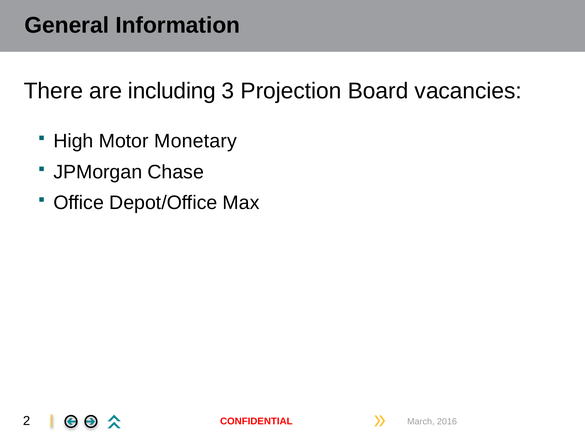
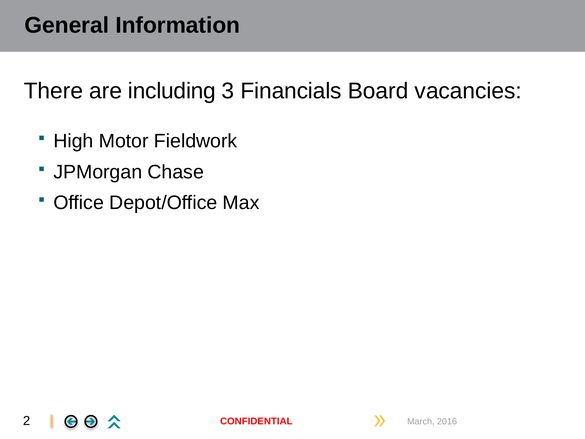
Projection: Projection -> Financials (291, 91)
Monetary: Monetary -> Fieldwork (196, 141)
